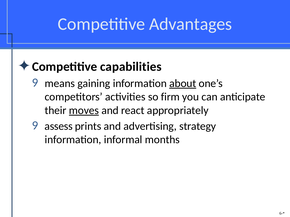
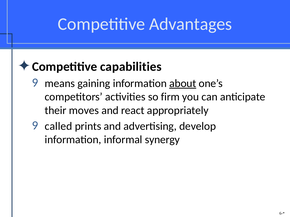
moves underline: present -> none (84, 111)
assess: assess -> called (58, 126)
strategy: strategy -> develop (198, 126)
months: months -> synergy (162, 140)
